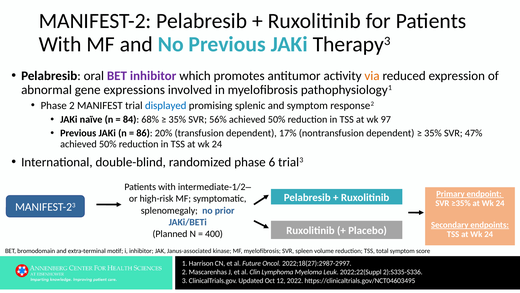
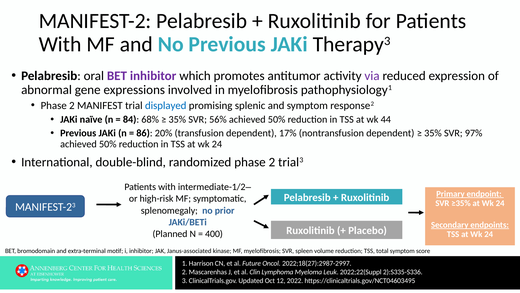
via colour: orange -> purple (372, 76)
97: 97 -> 44 (386, 119)
47%: 47% -> 97% (474, 133)
randomized phase 6: 6 -> 2 (272, 162)
